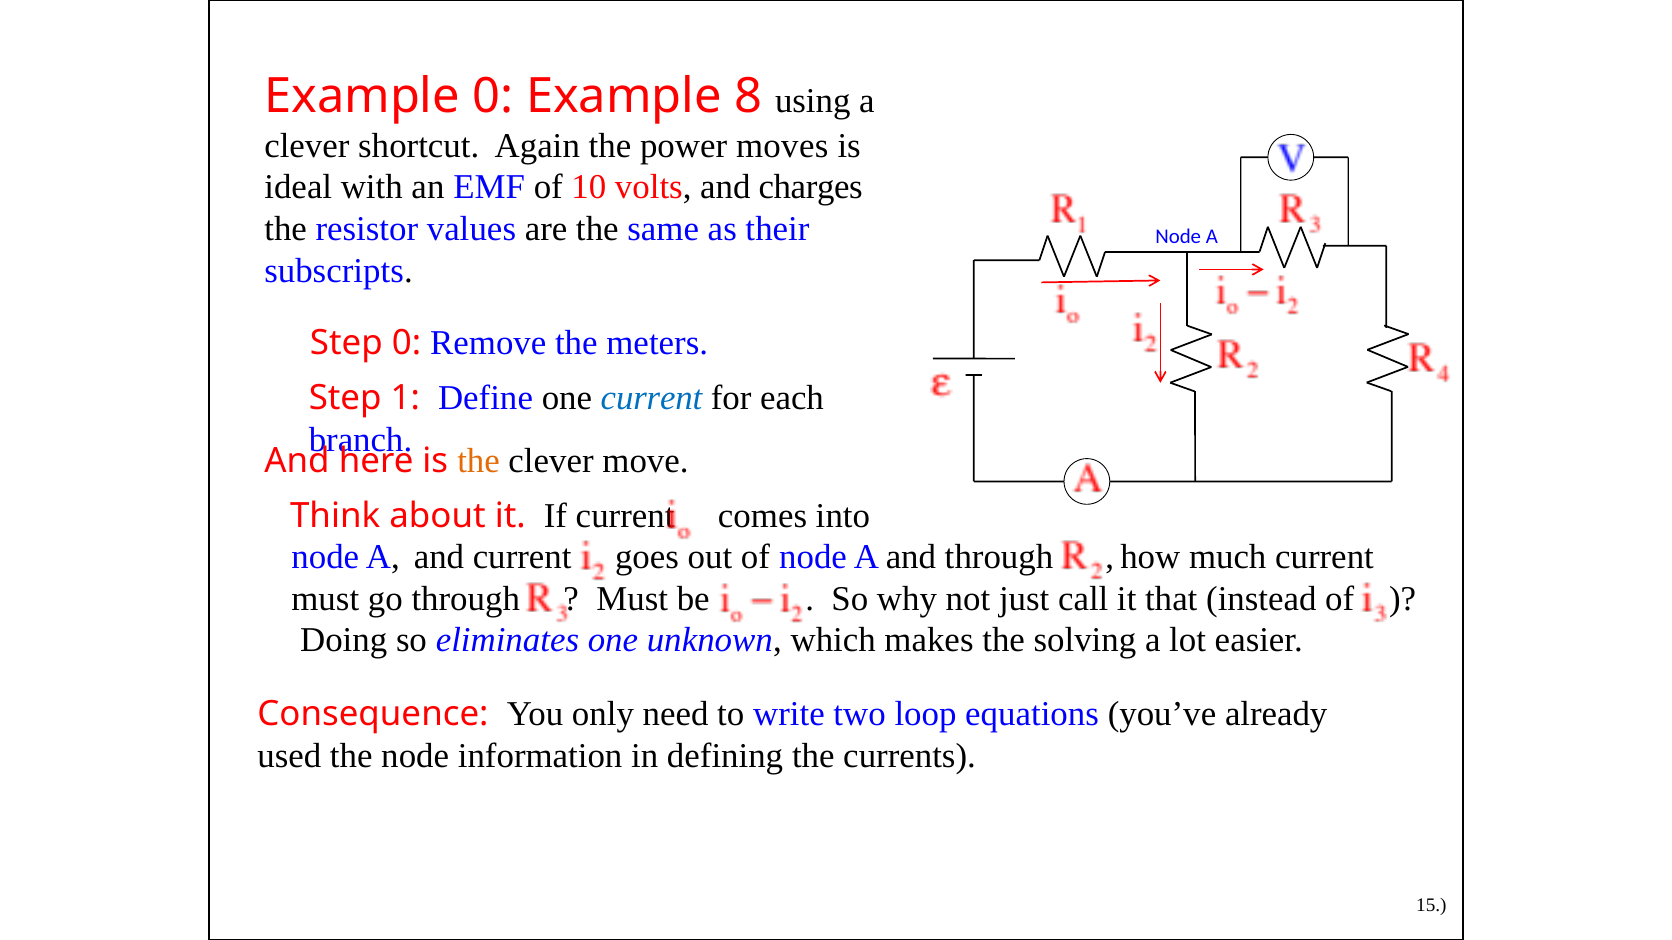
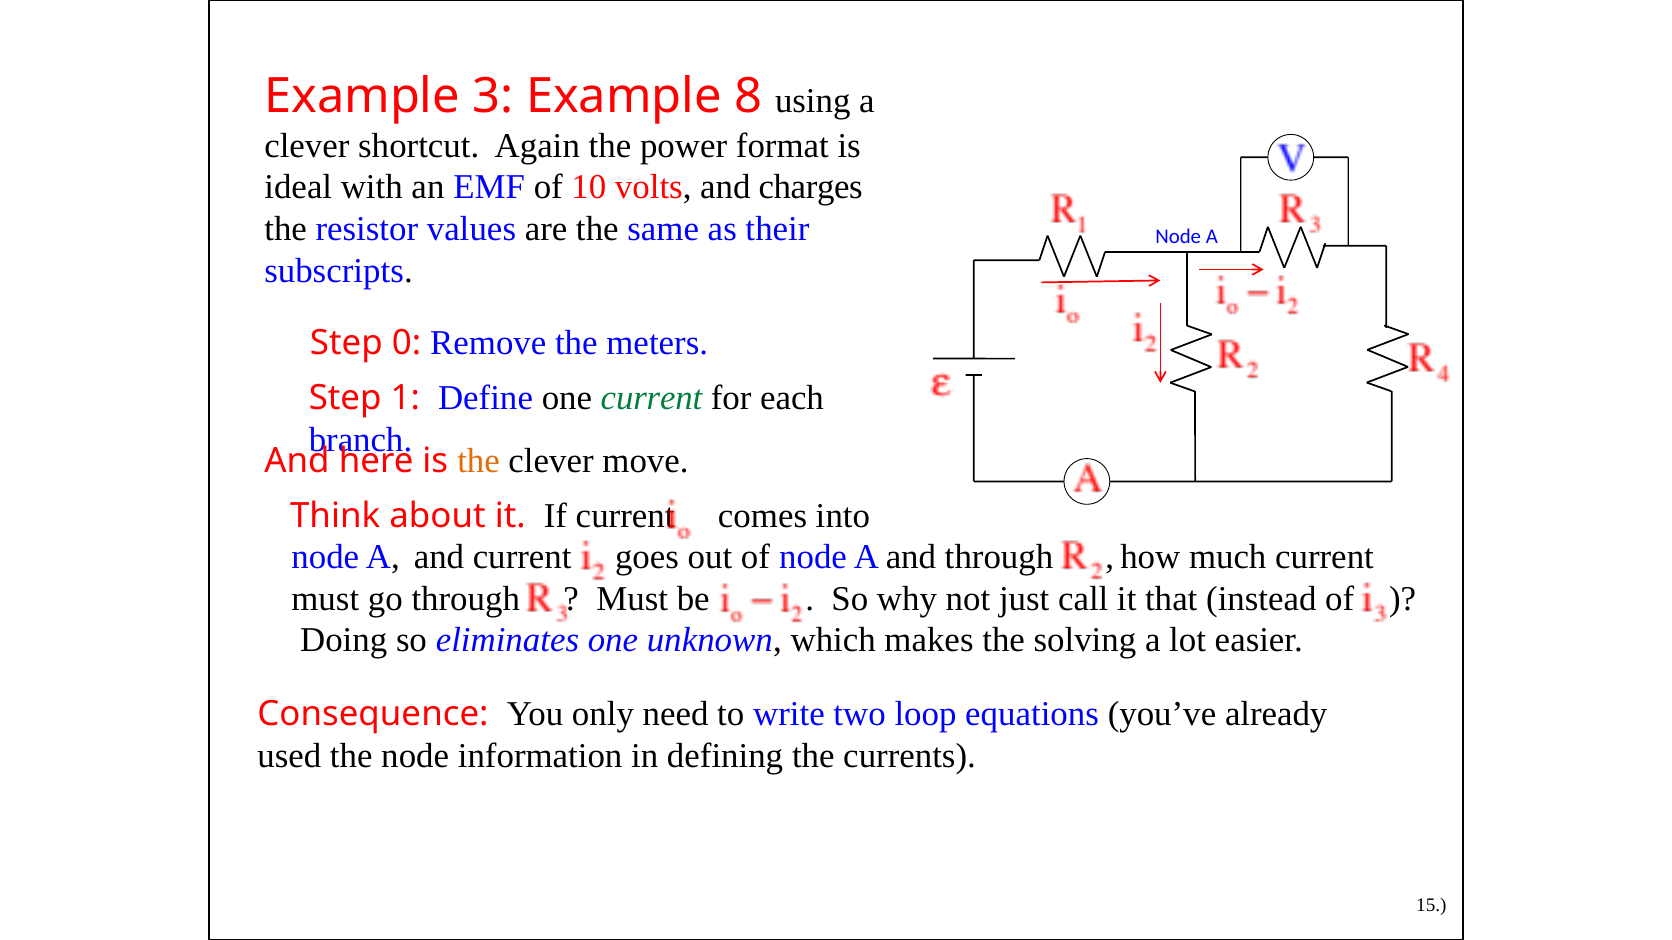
Example 0: 0 -> 3 (493, 96)
moves: moves -> format (782, 146)
current colour: blue -> green (651, 399)
